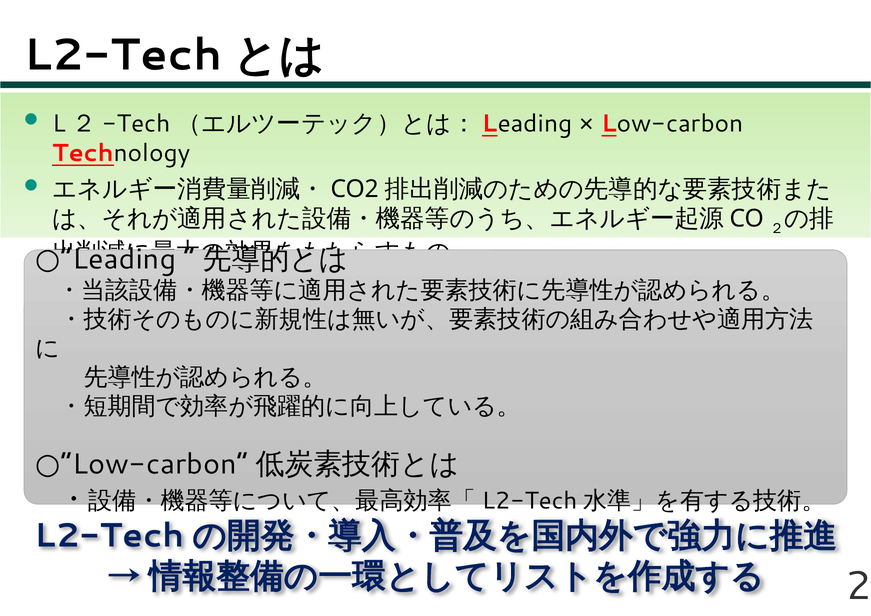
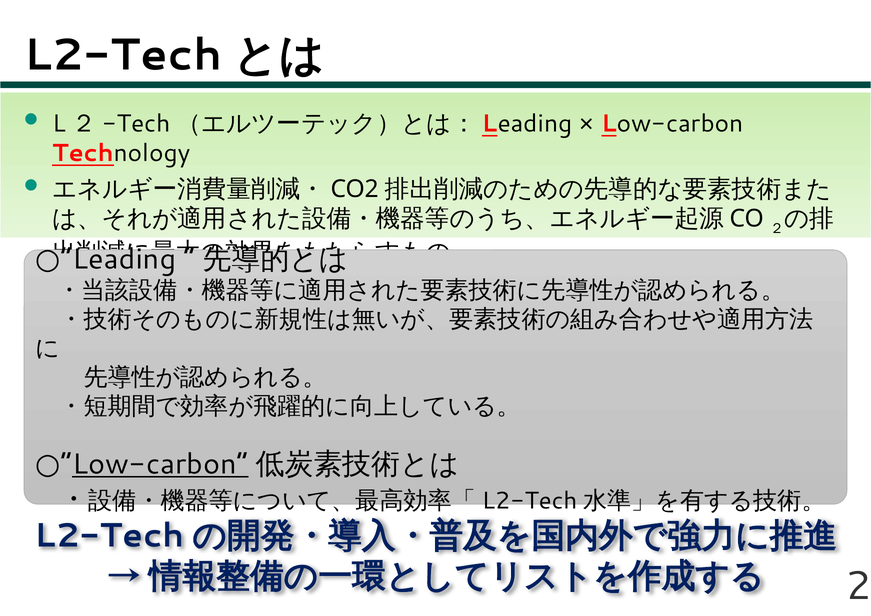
Low-carbon underline: none -> present (160, 464)
